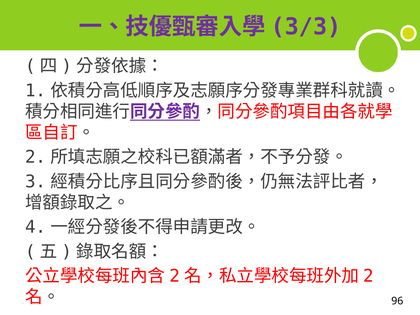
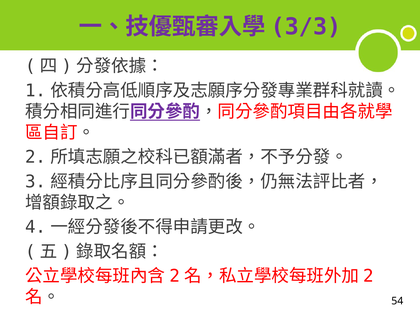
96: 96 -> 54 (397, 301)
